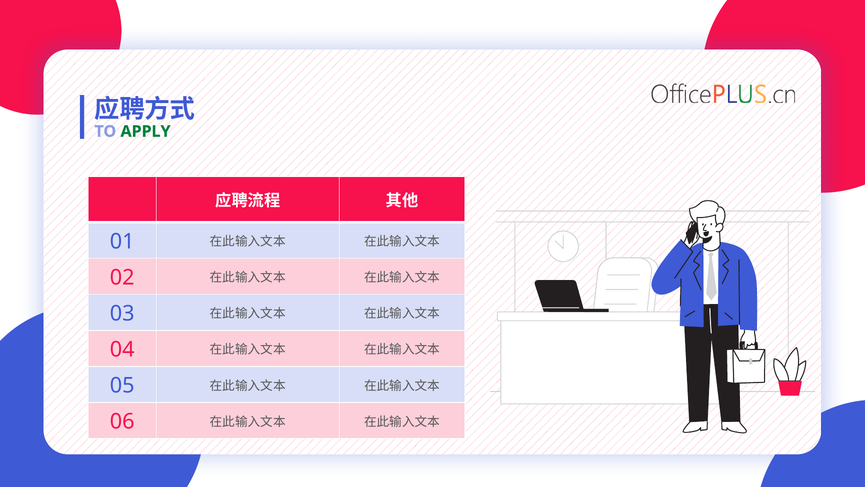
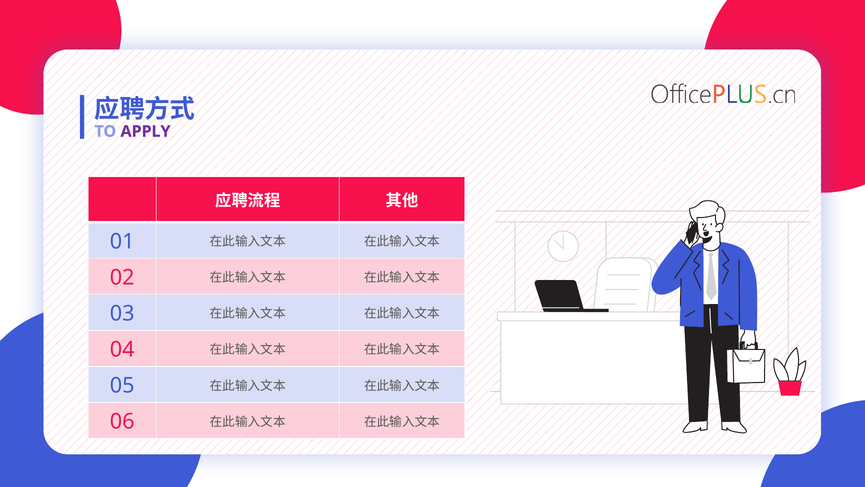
APPLY colour: green -> purple (146, 131)
